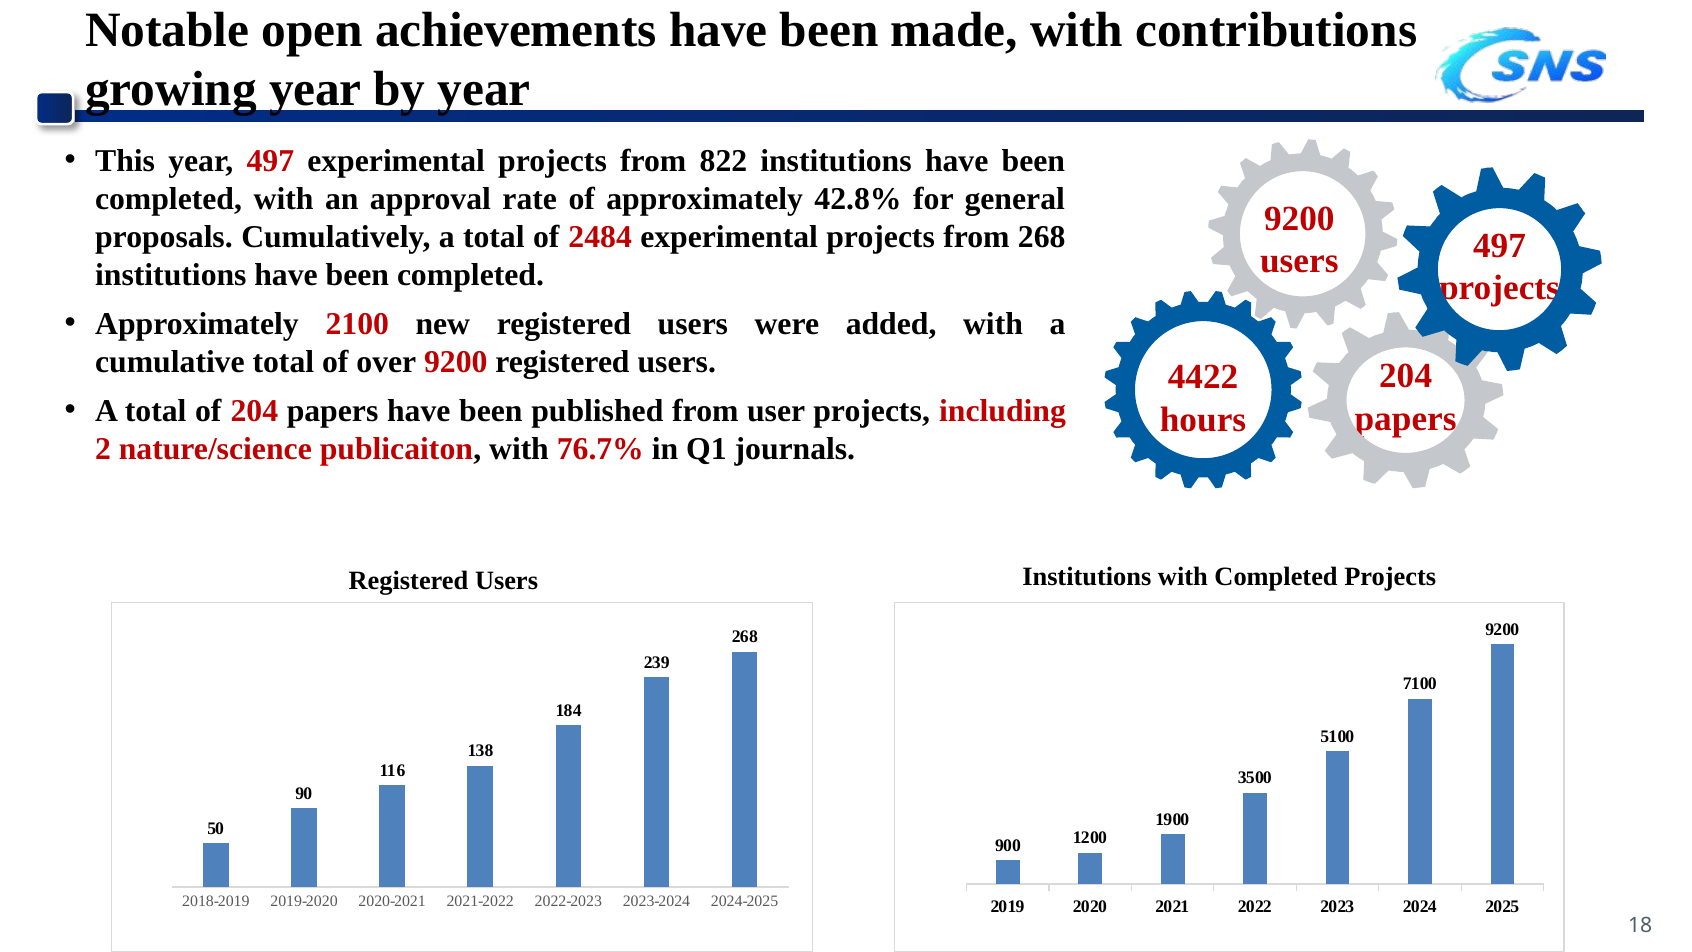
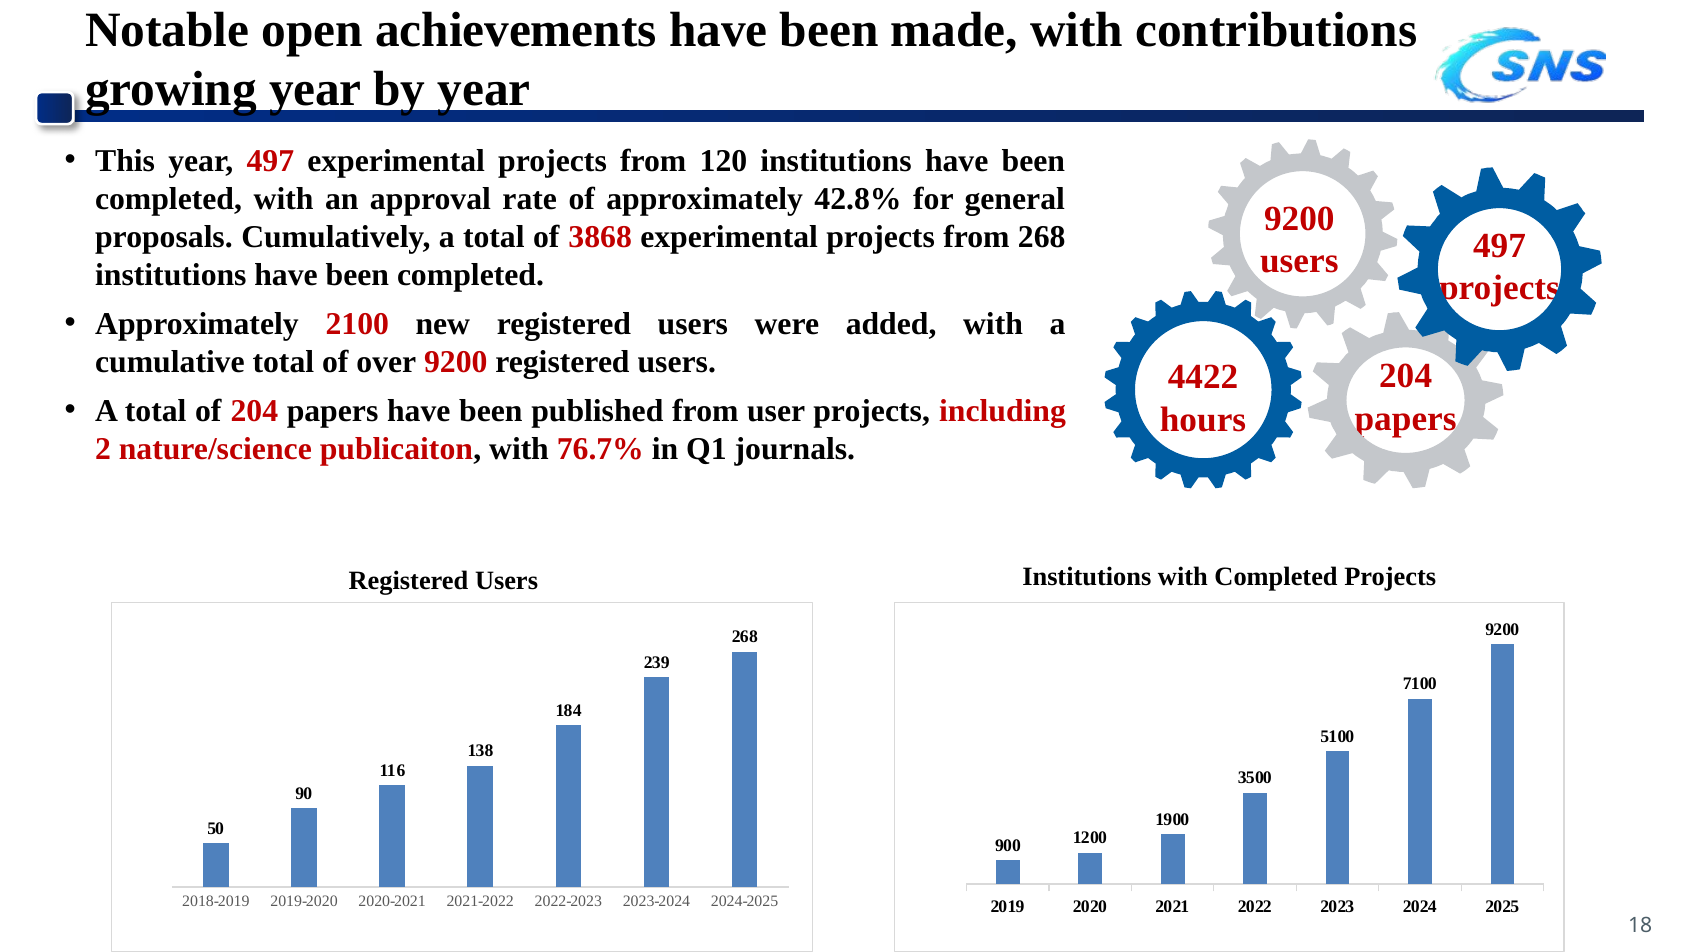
822: 822 -> 120 (723, 161)
2484: 2484 -> 3868 (600, 237)
